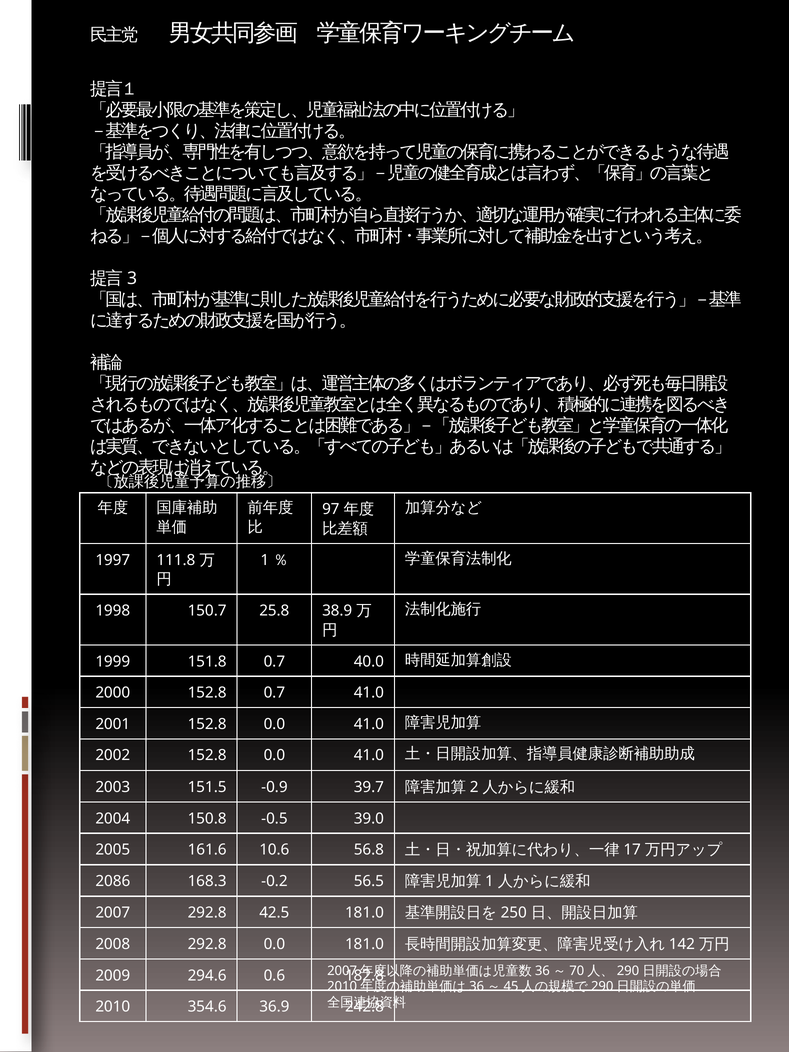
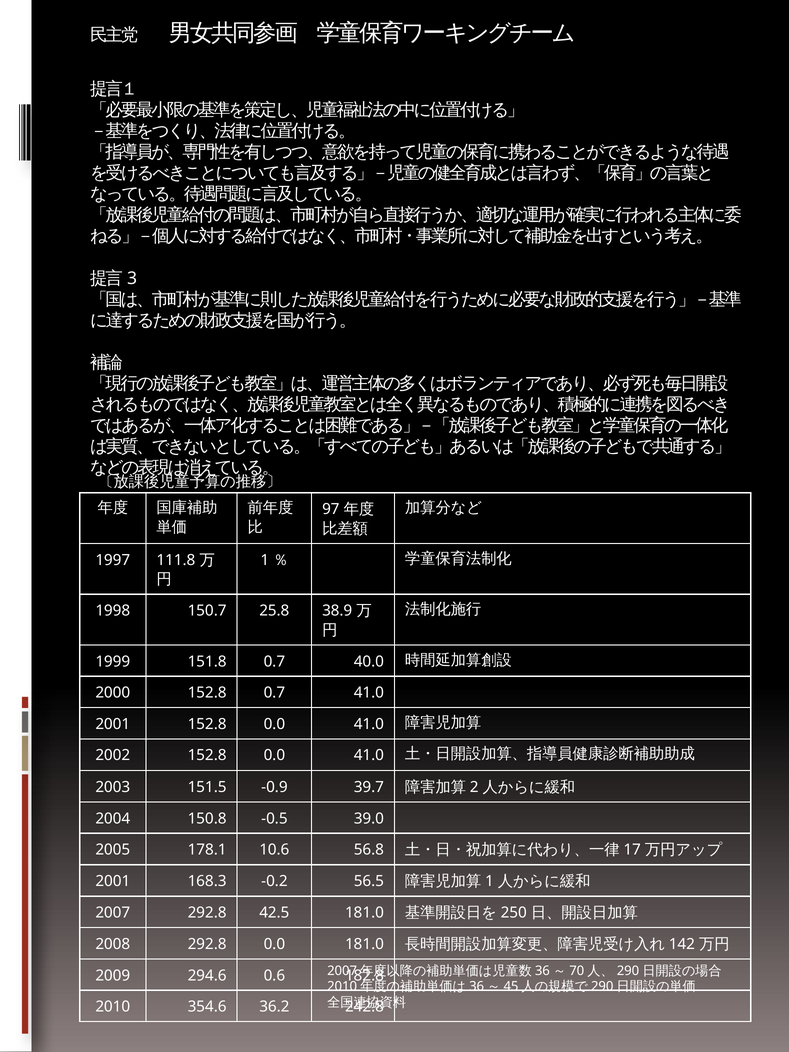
161.6: 161.6 -> 178.1 (207, 850)
2086: 2086 -> 2001 (113, 881)
36.9: 36.9 -> 36.2 (274, 1007)
